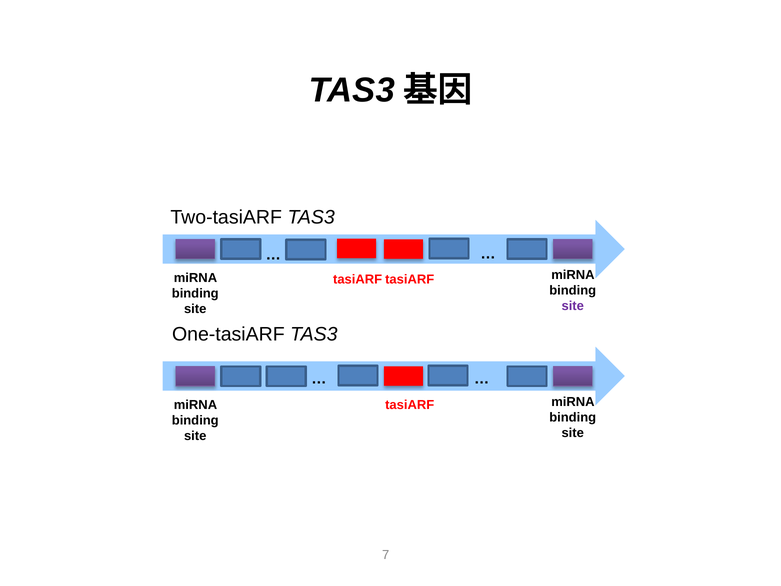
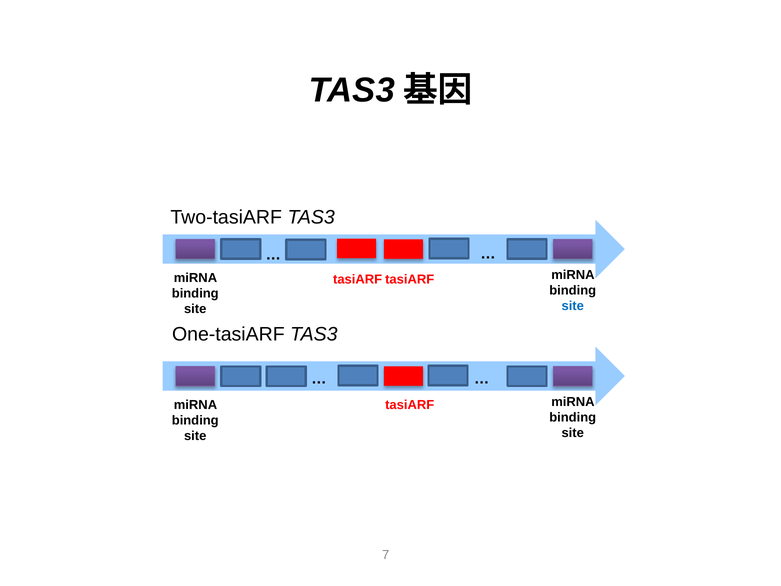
site colour: purple -> blue (573, 306)
